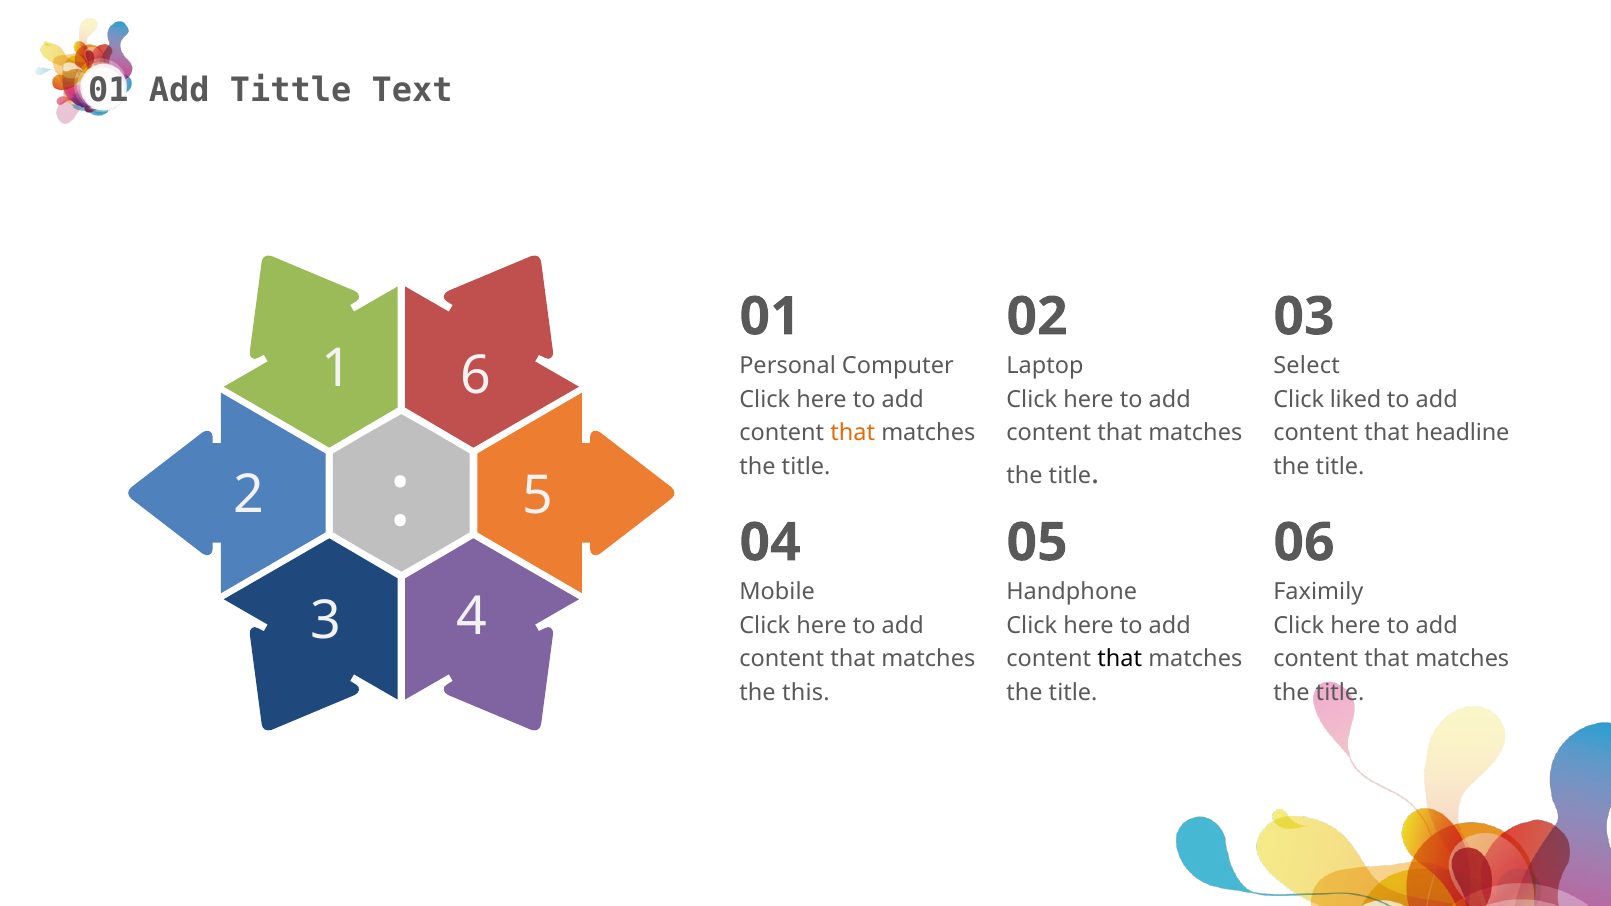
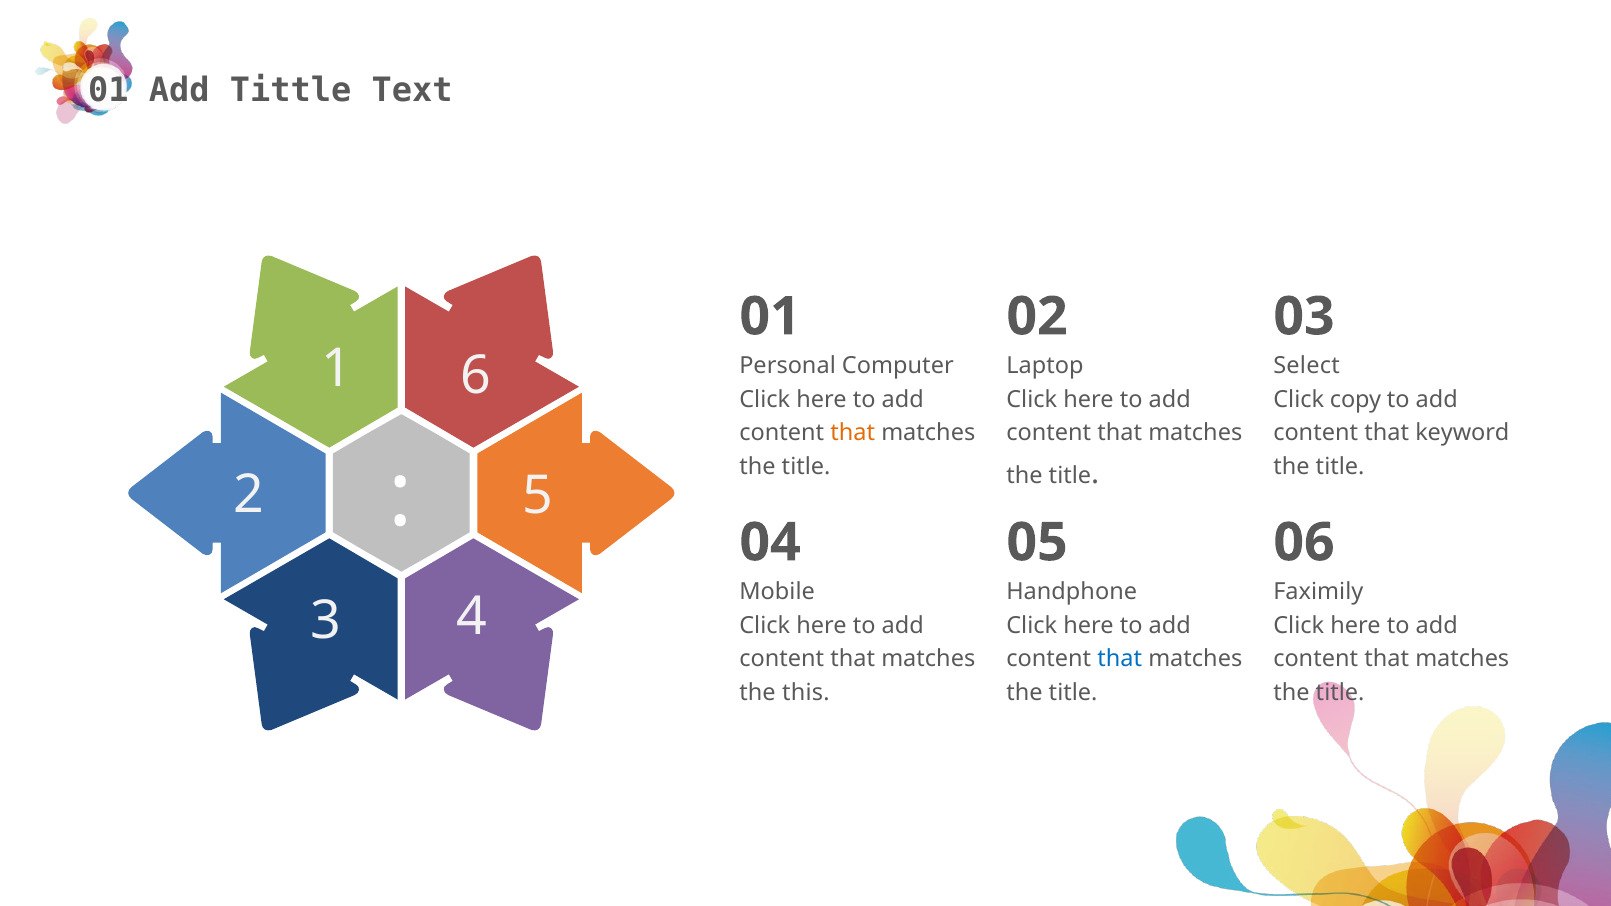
liked: liked -> copy (1356, 399)
headline: headline -> keyword (1462, 433)
that colour: black -> blue (1120, 659)
